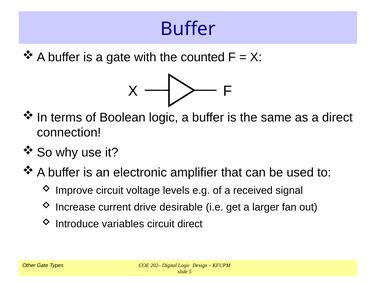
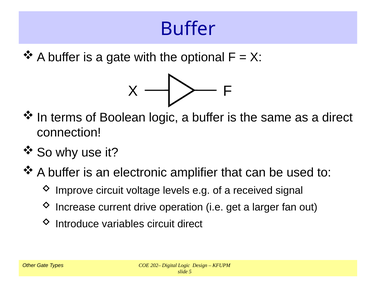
counted: counted -> optional (203, 57)
desirable: desirable -> operation (181, 207)
